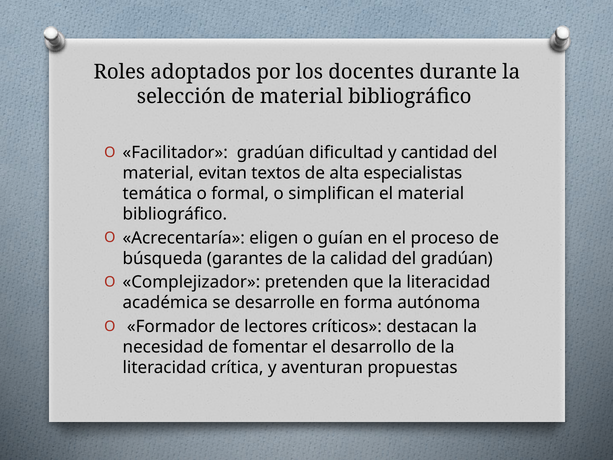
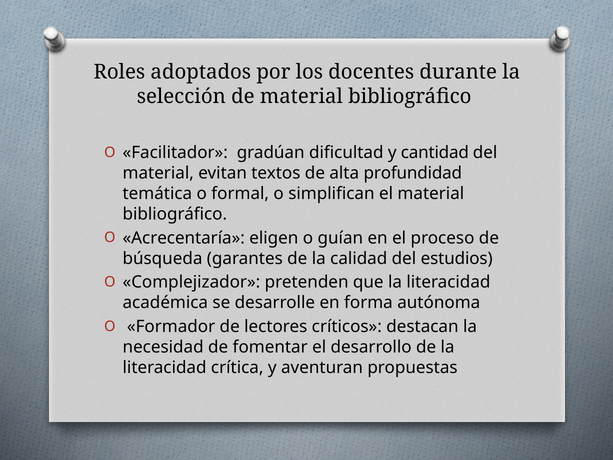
especialistas: especialistas -> profundidad (413, 173)
del gradúan: gradúan -> estudios (457, 258)
